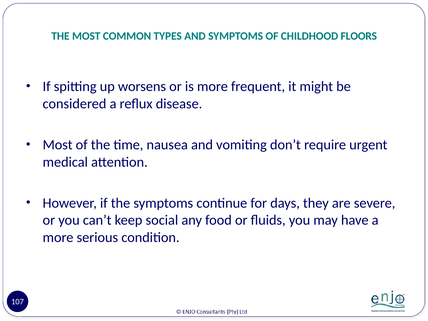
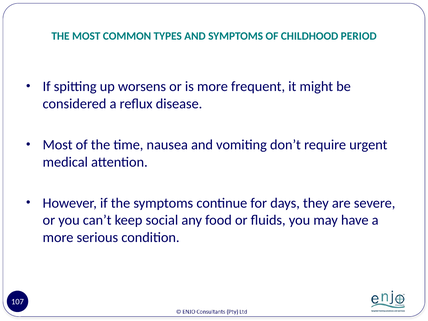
FLOORS: FLOORS -> PERIOD (359, 36)
